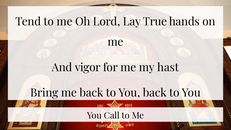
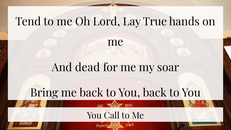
vigor: vigor -> dead (88, 67)
hast: hast -> soar (168, 67)
